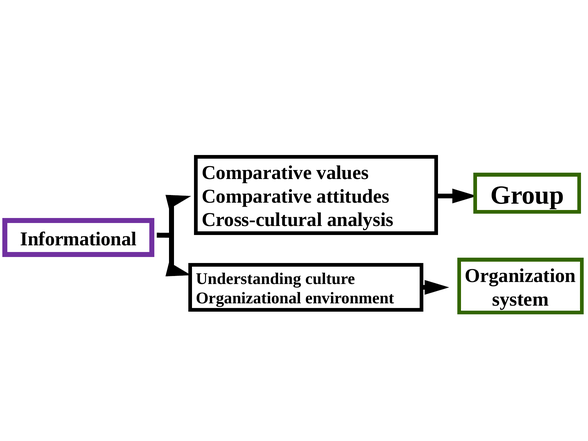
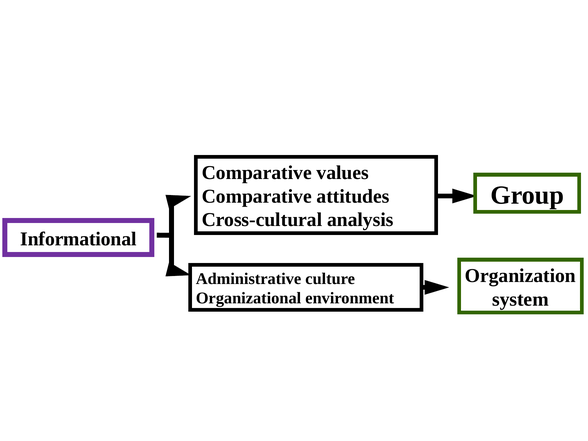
Understanding: Understanding -> Administrative (249, 279)
